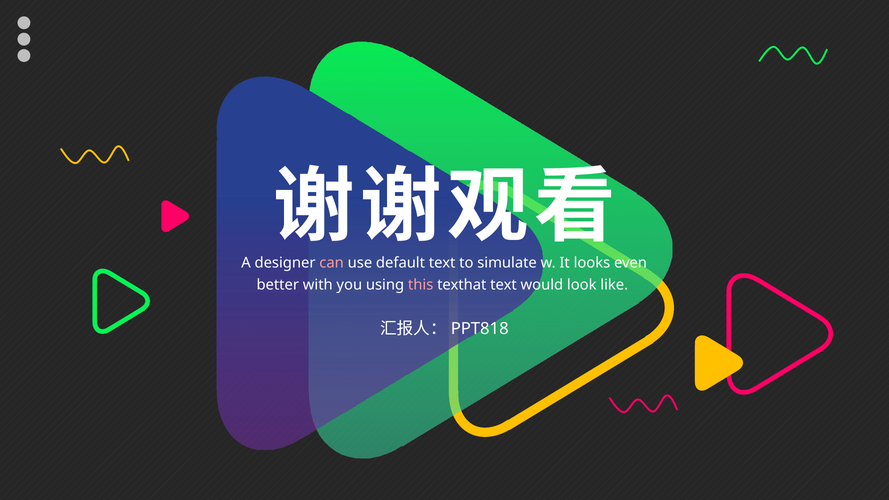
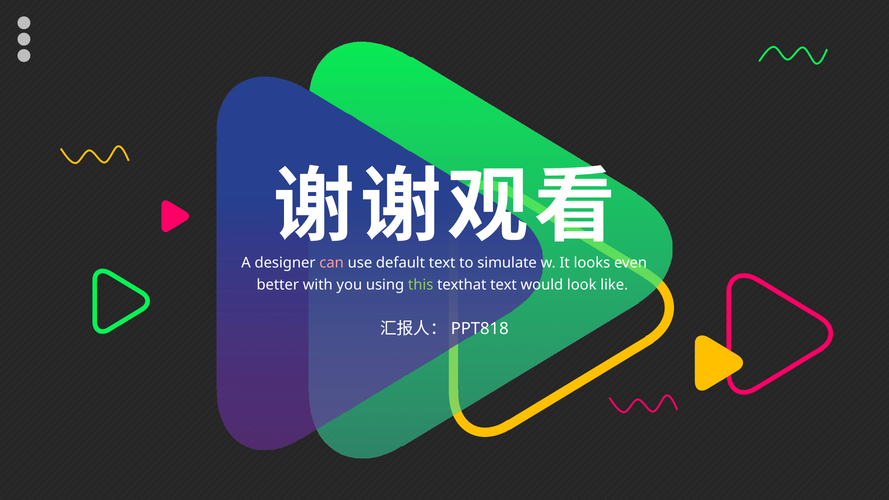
this colour: pink -> light green (421, 285)
